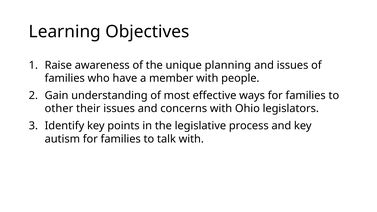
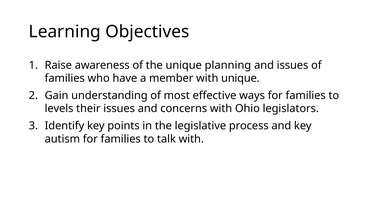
with people: people -> unique (240, 78)
other: other -> levels (59, 109)
